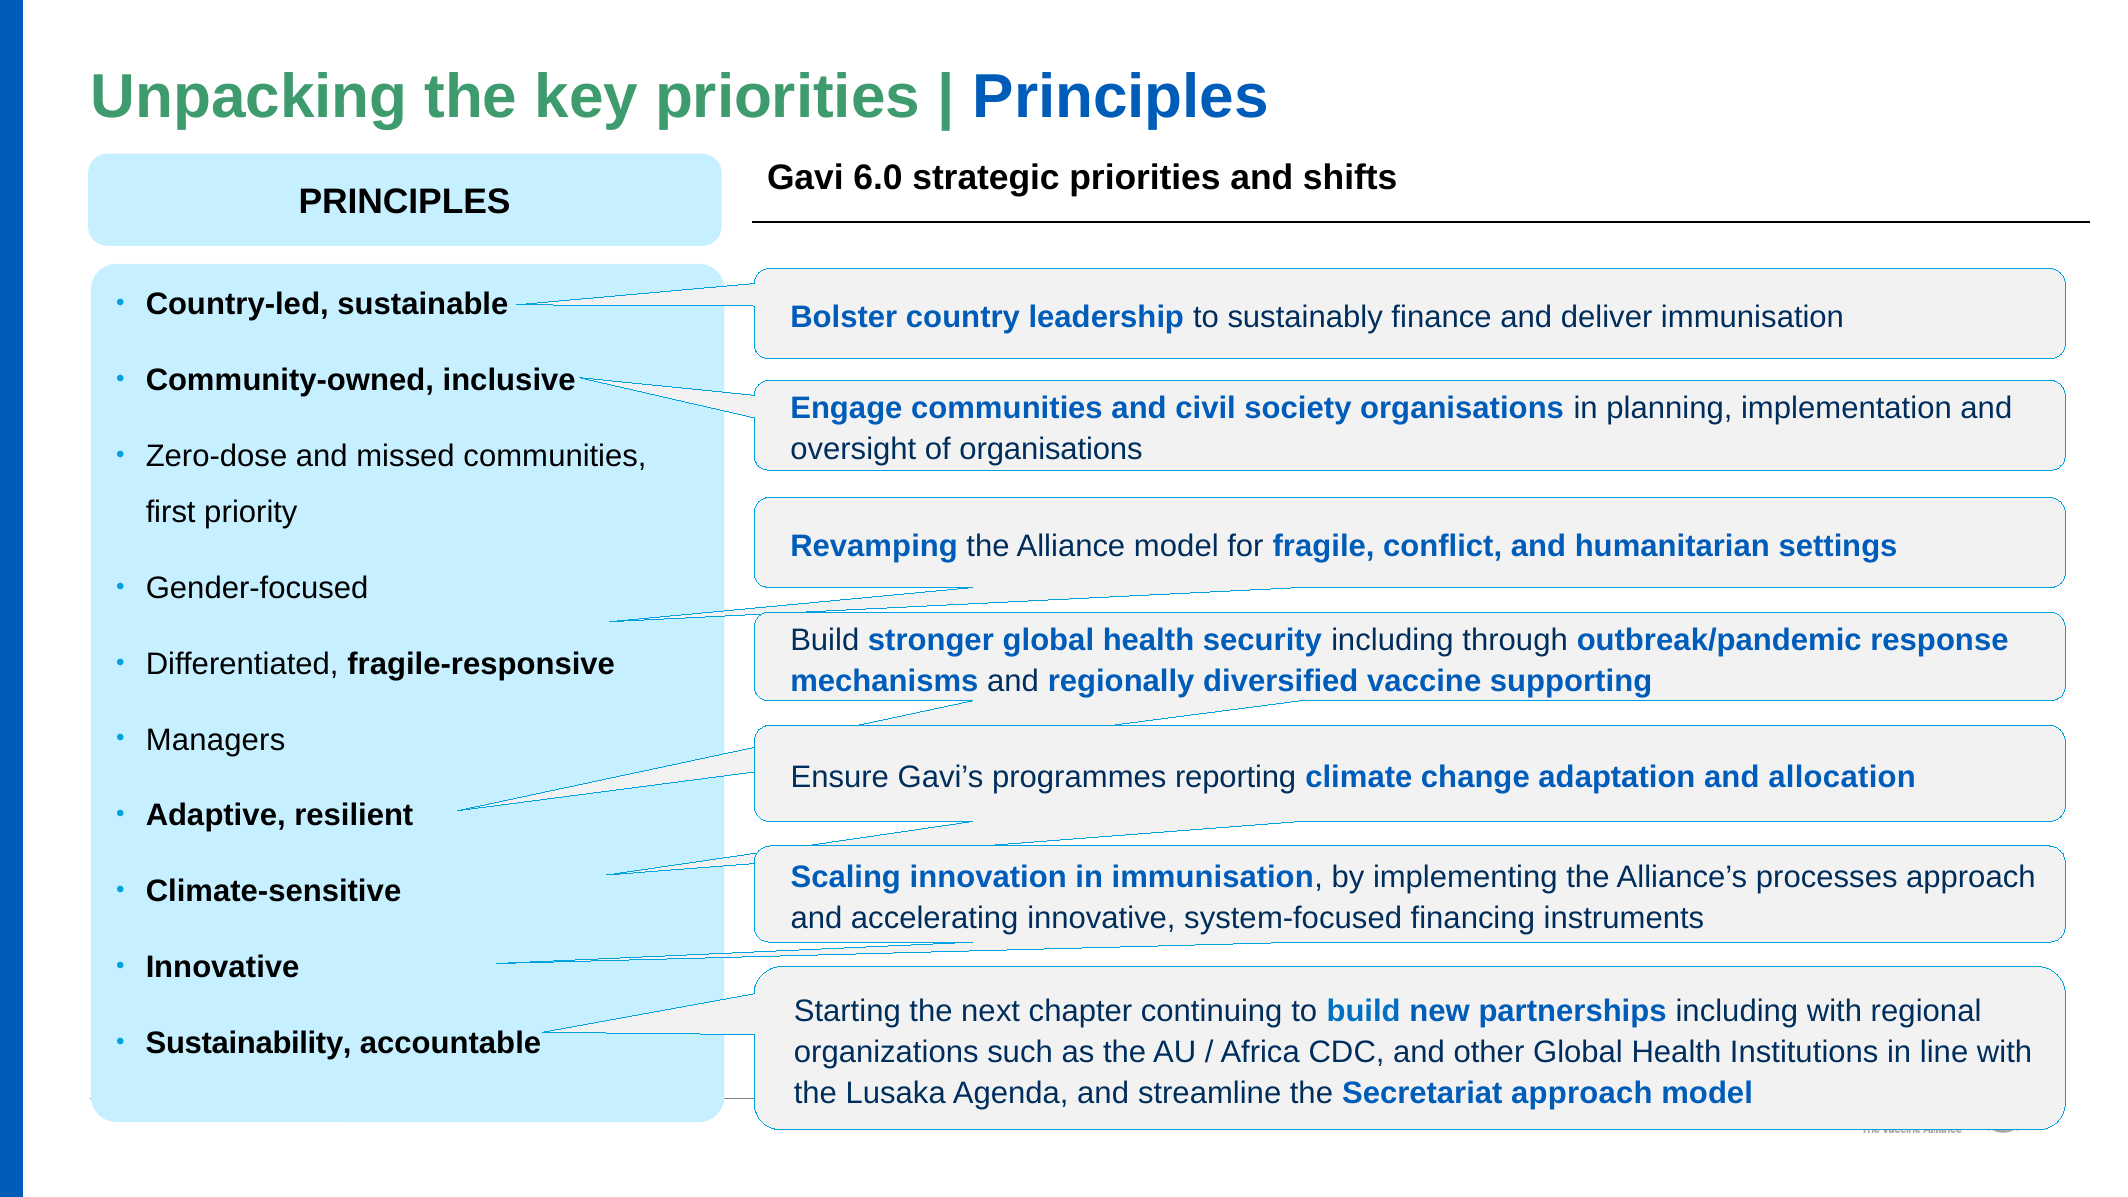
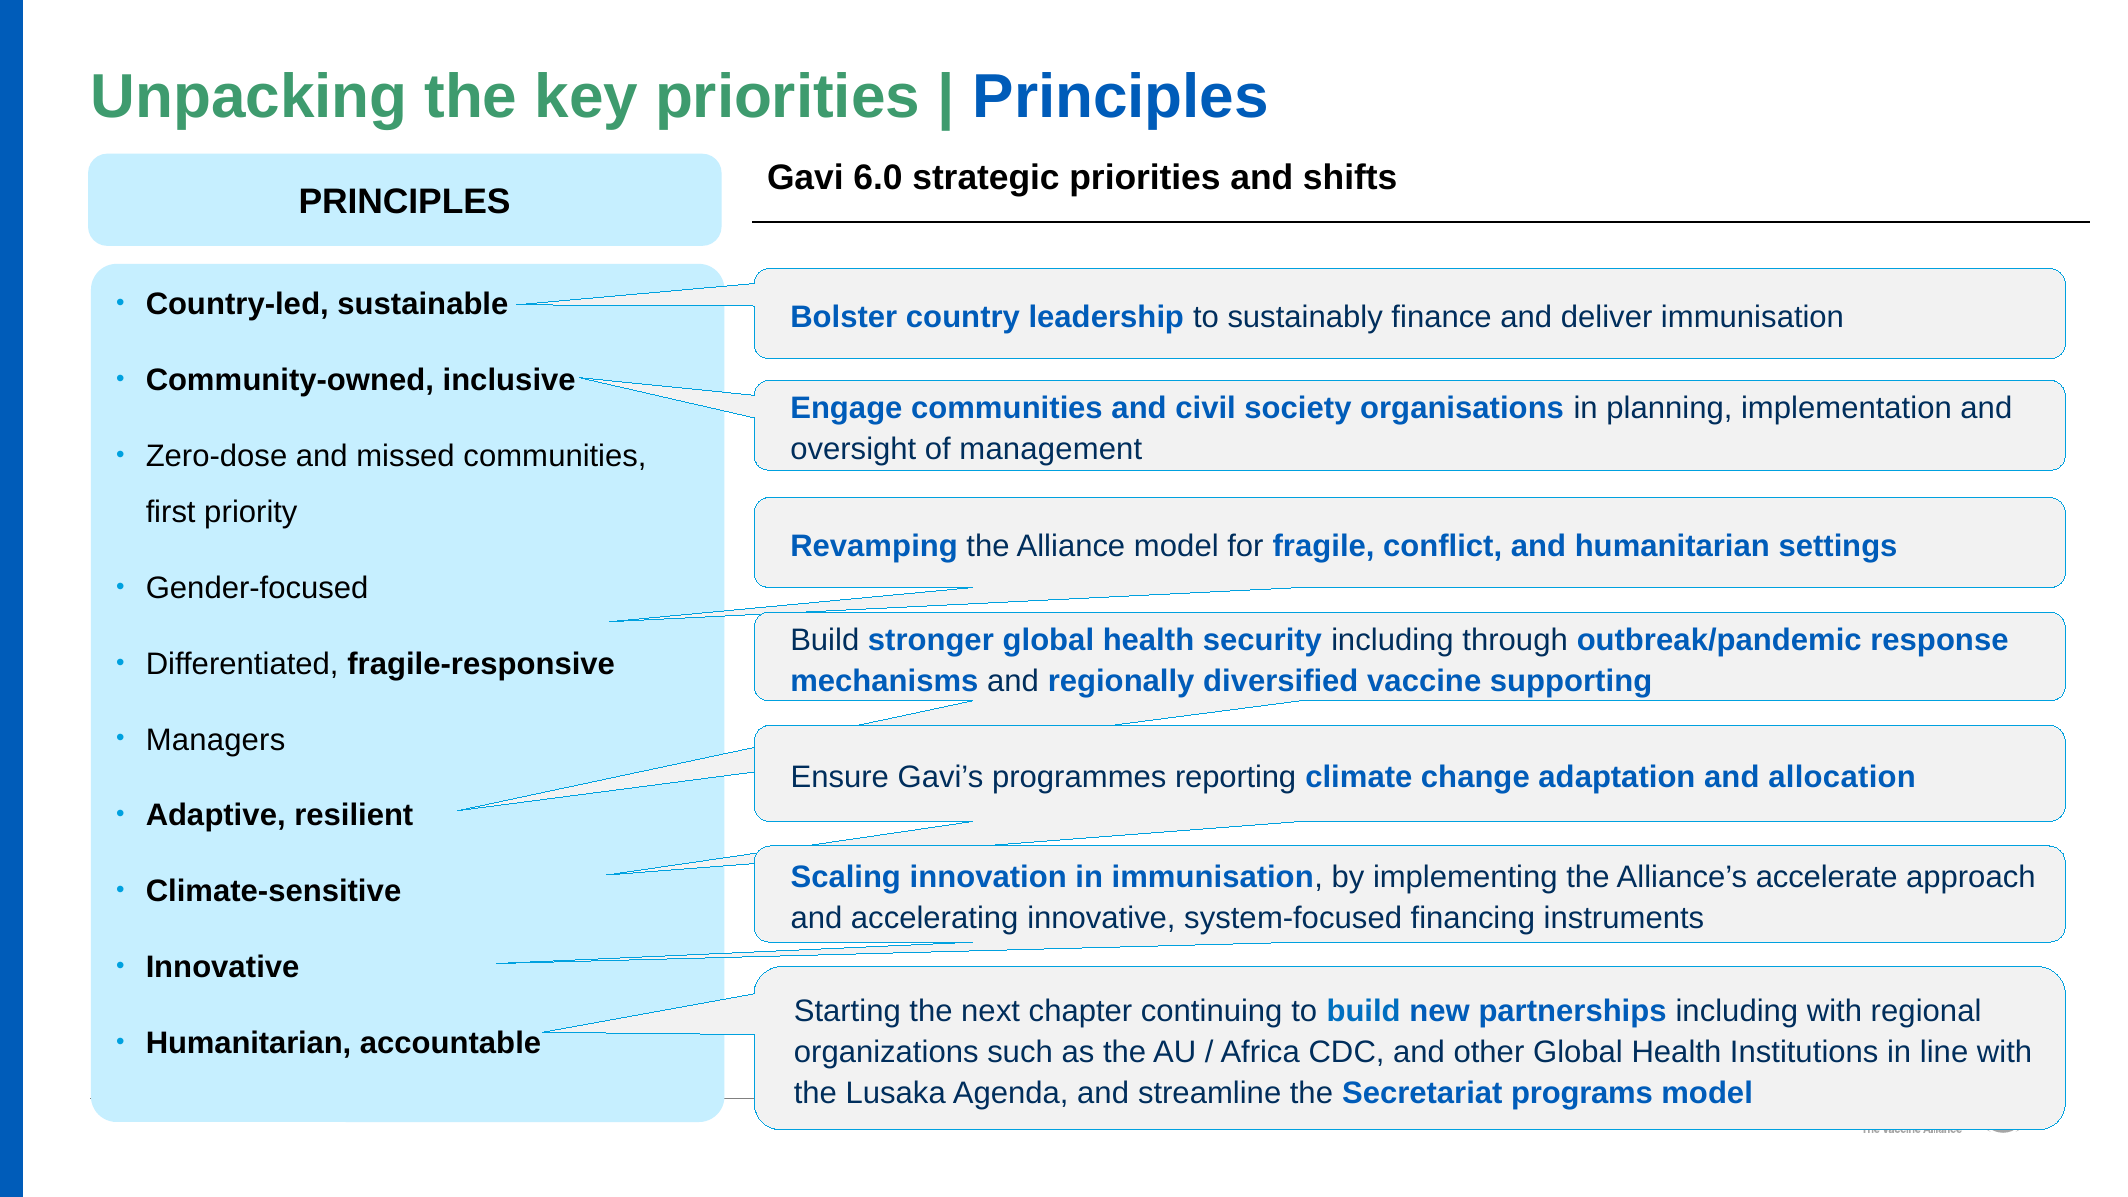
of organisations: organisations -> management (1051, 450)
processes: processes -> accelerate (1827, 878)
Sustainability: Sustainability -> Humanitarian (249, 1043)
Secretariat approach: approach -> programs (1582, 1093)
